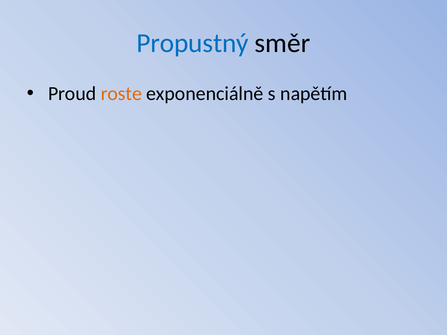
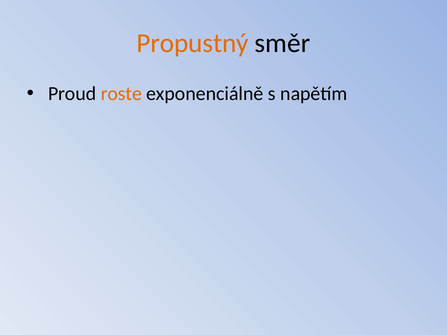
Propustný colour: blue -> orange (193, 43)
